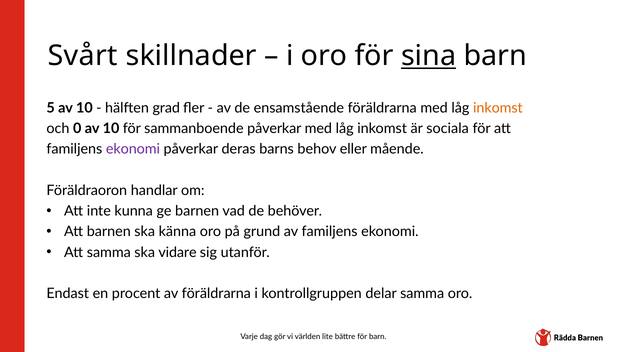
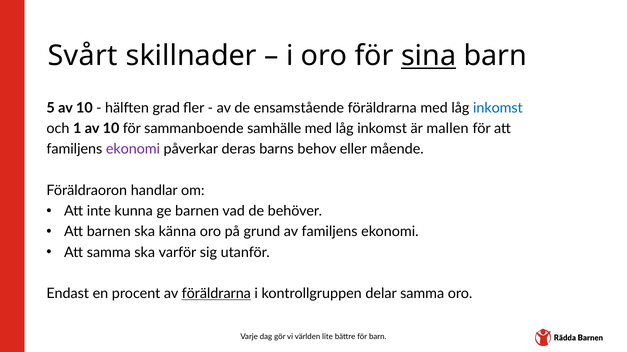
inkomst colour: orange -> blue (498, 108)
0: 0 -> 1 (77, 129)
sammanboende påverkar: påverkar -> samhälle (274, 129)
sociala: sociala -> mallen (448, 129)
vidare: vidare -> varför (177, 253)
föräldrarna underline: none -> present (216, 294)
